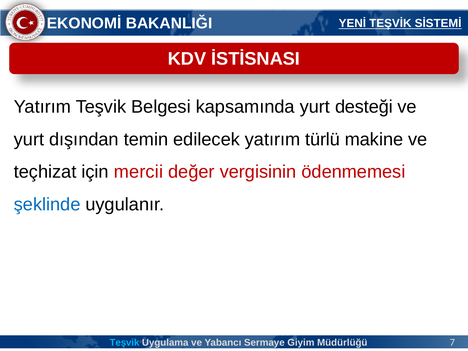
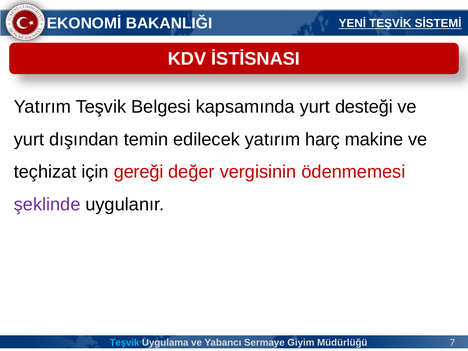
türlü: türlü -> harç (323, 139)
mercii: mercii -> gereği (139, 172)
şeklinde colour: blue -> purple (47, 204)
